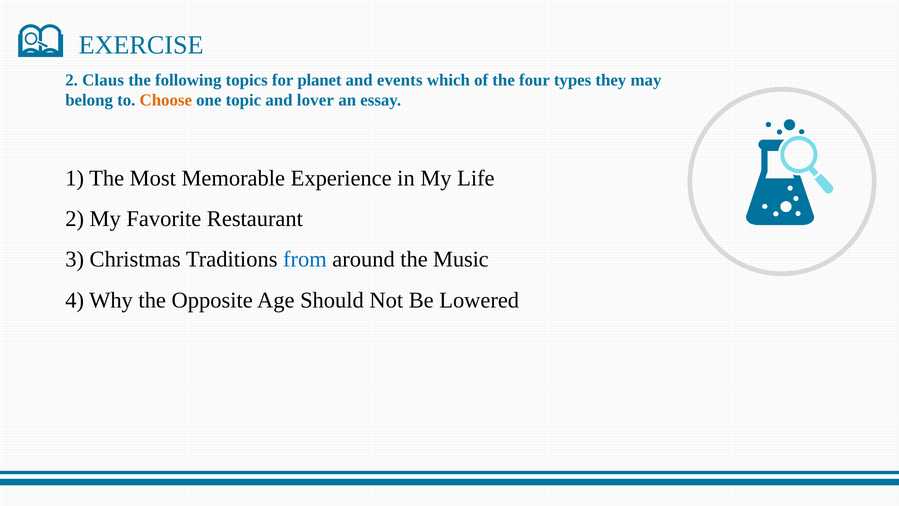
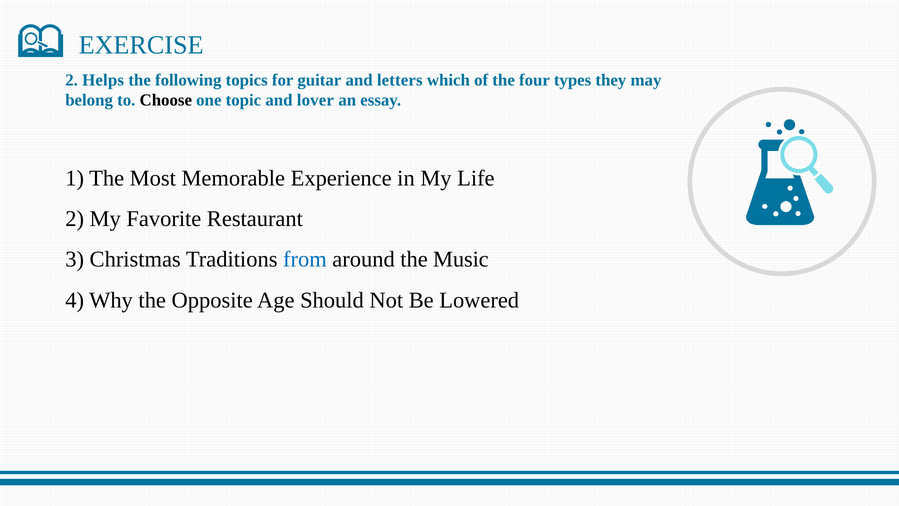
Claus: Claus -> Helps (103, 80)
planet: planet -> guitar (319, 80)
events: events -> letters (400, 80)
Choose colour: orange -> black (166, 100)
